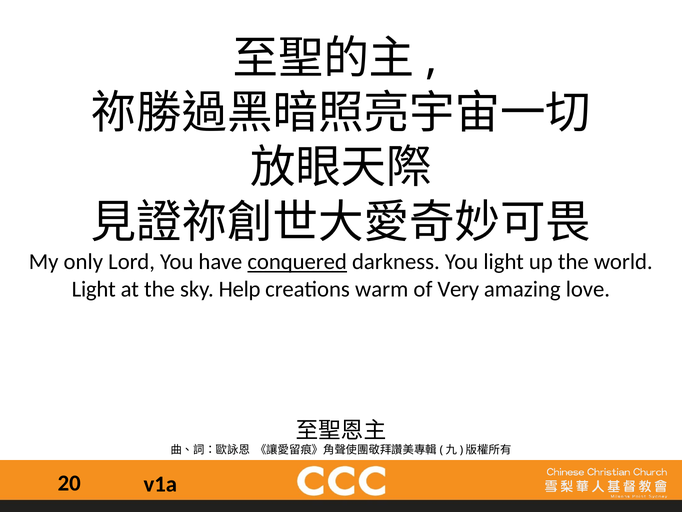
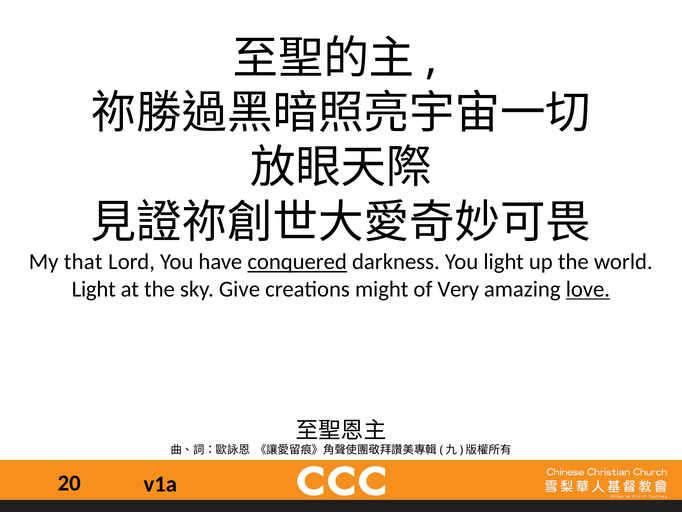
only: only -> that (83, 262)
Help: Help -> Give (239, 289)
warm: warm -> might (382, 289)
love underline: none -> present (588, 289)
